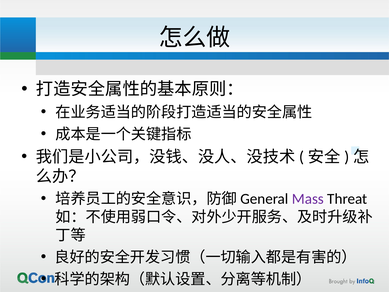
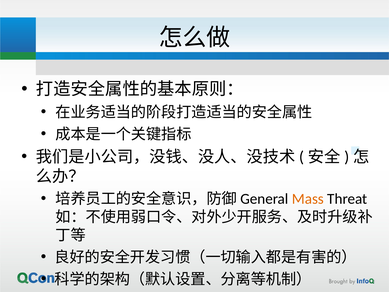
Mass colour: purple -> orange (308, 199)
